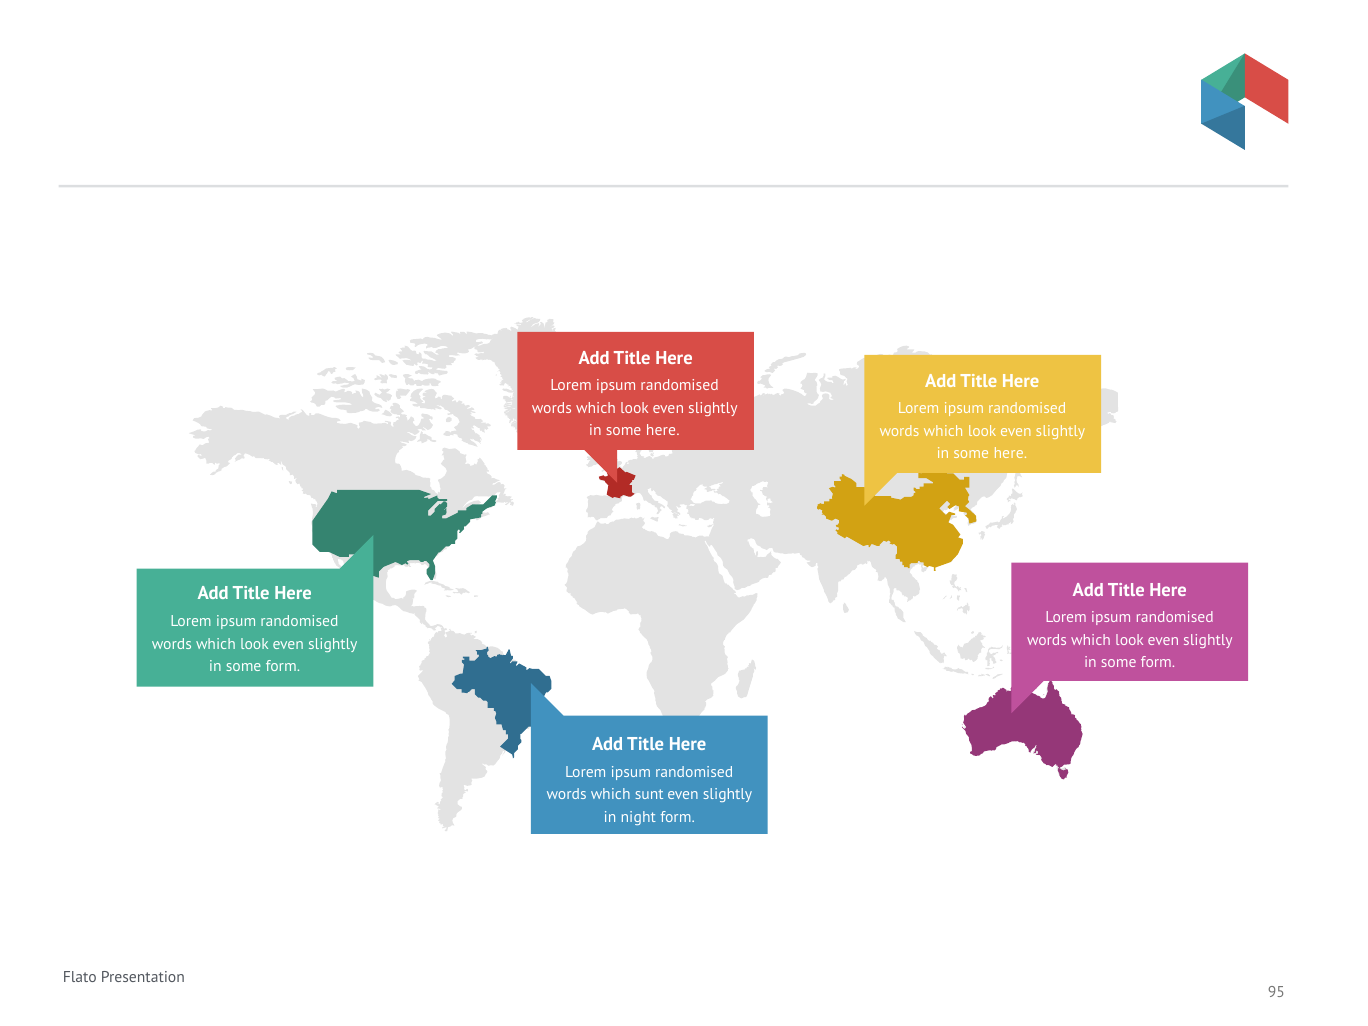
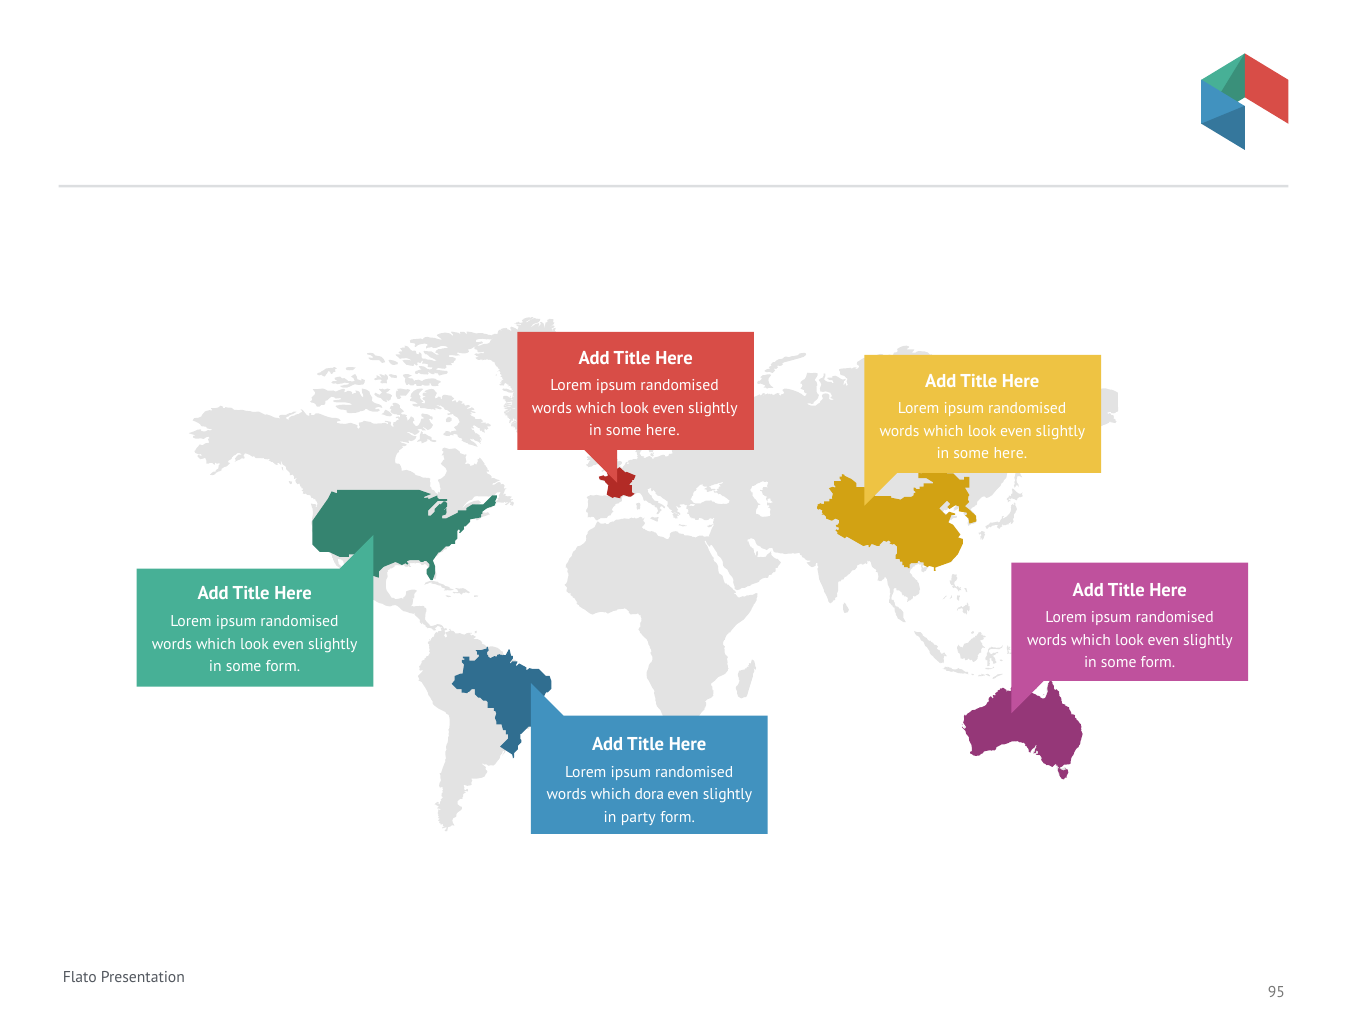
sunt: sunt -> dora (649, 795)
night: night -> party (638, 817)
